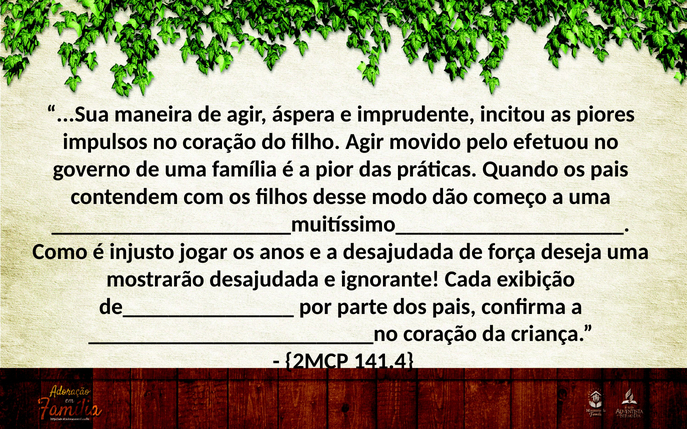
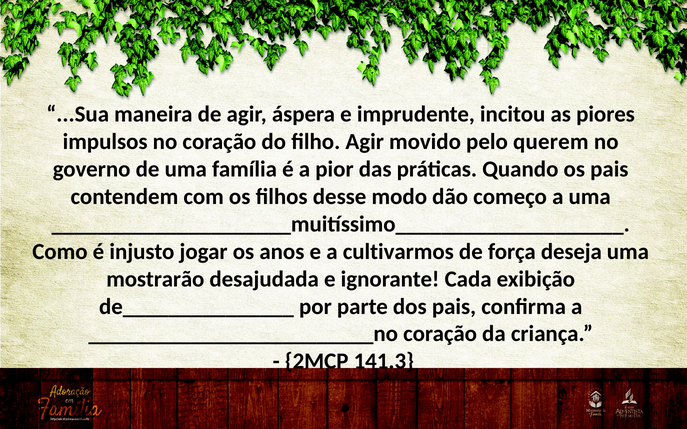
efetuou: efetuou -> querem (551, 142)
a desajudada: desajudada -> cultivarmos (398, 252)
141.4: 141.4 -> 141.3 (384, 362)
